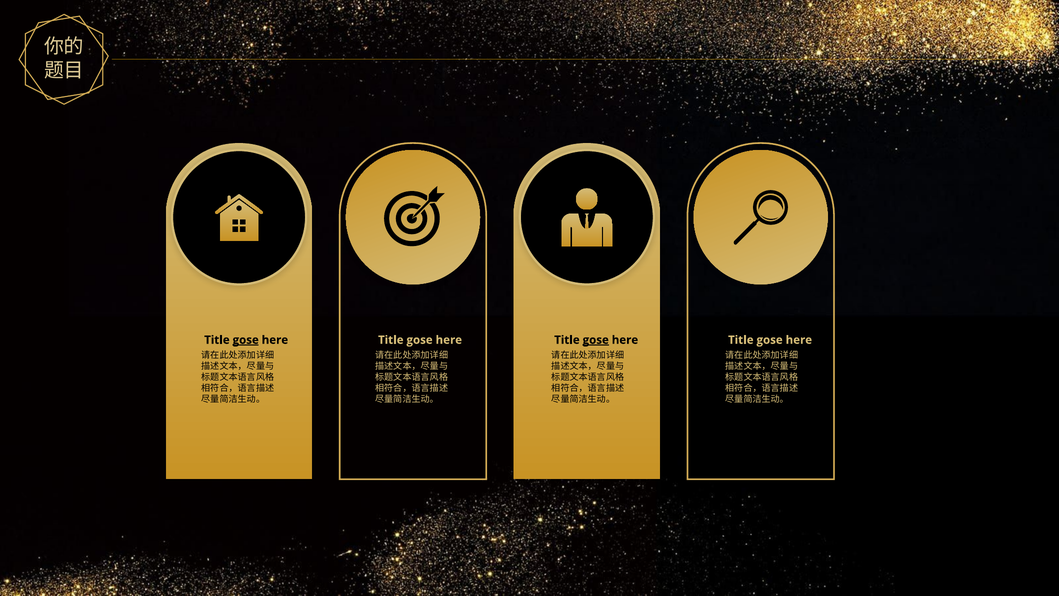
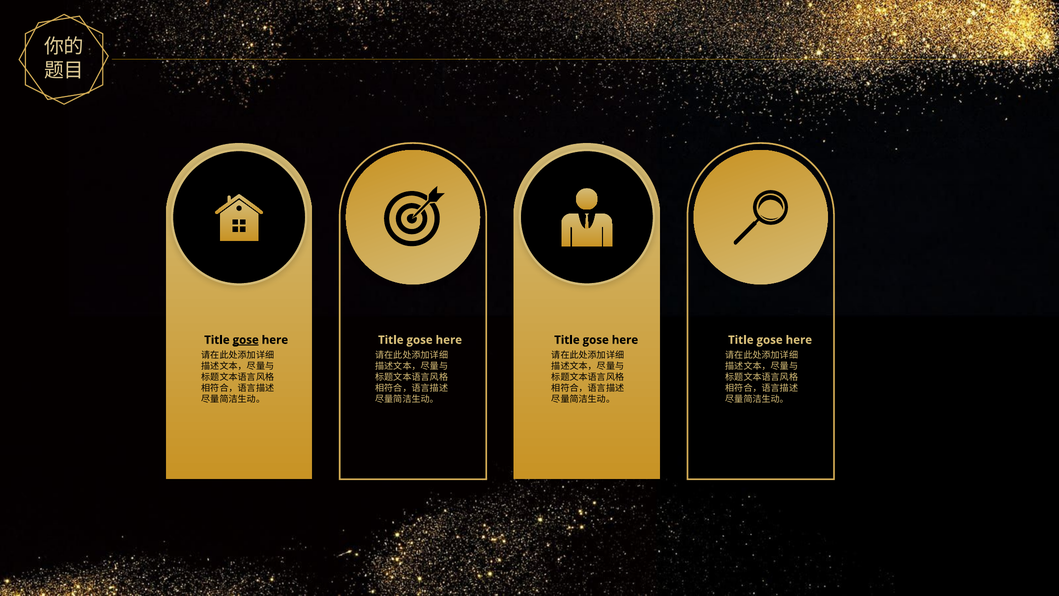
gose underline: present -> none (596, 340)
